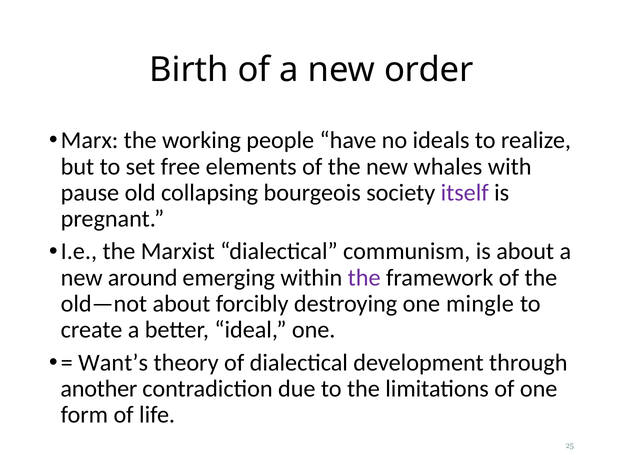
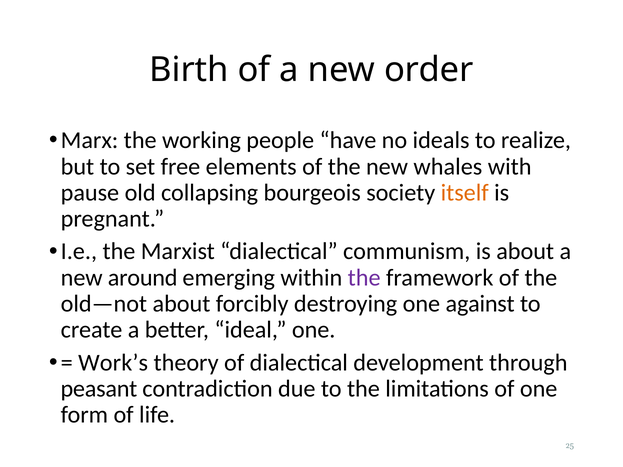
itself colour: purple -> orange (465, 193)
mingle: mingle -> against (480, 304)
Want’s: Want’s -> Work’s (113, 363)
another: another -> peasant (99, 389)
